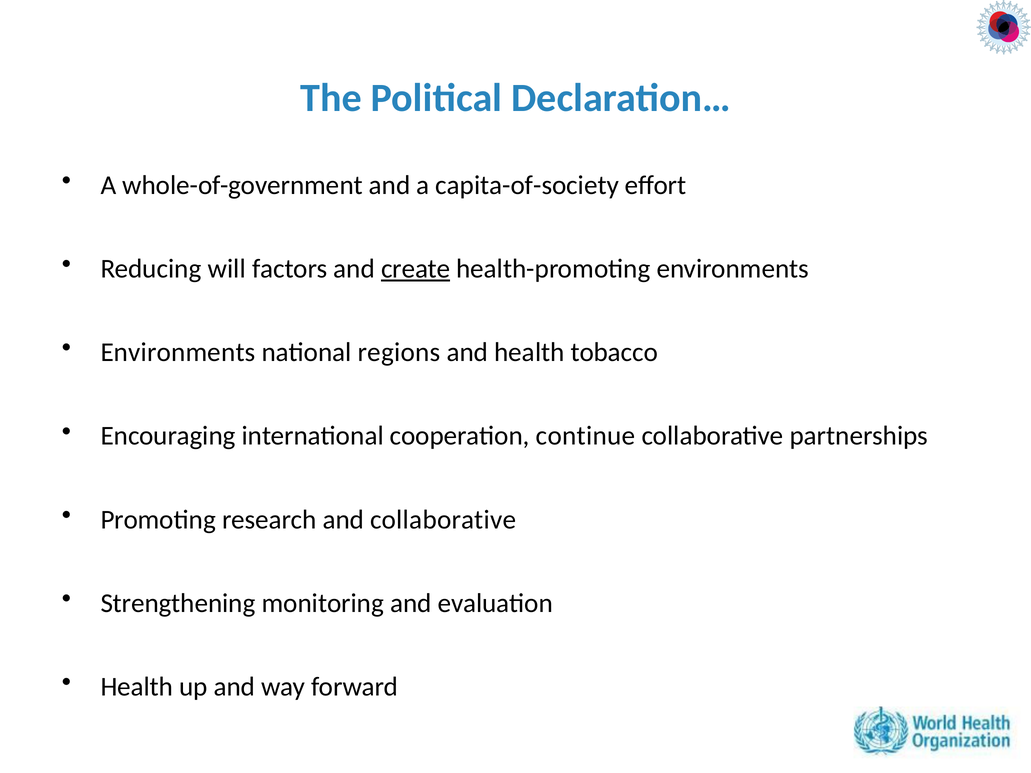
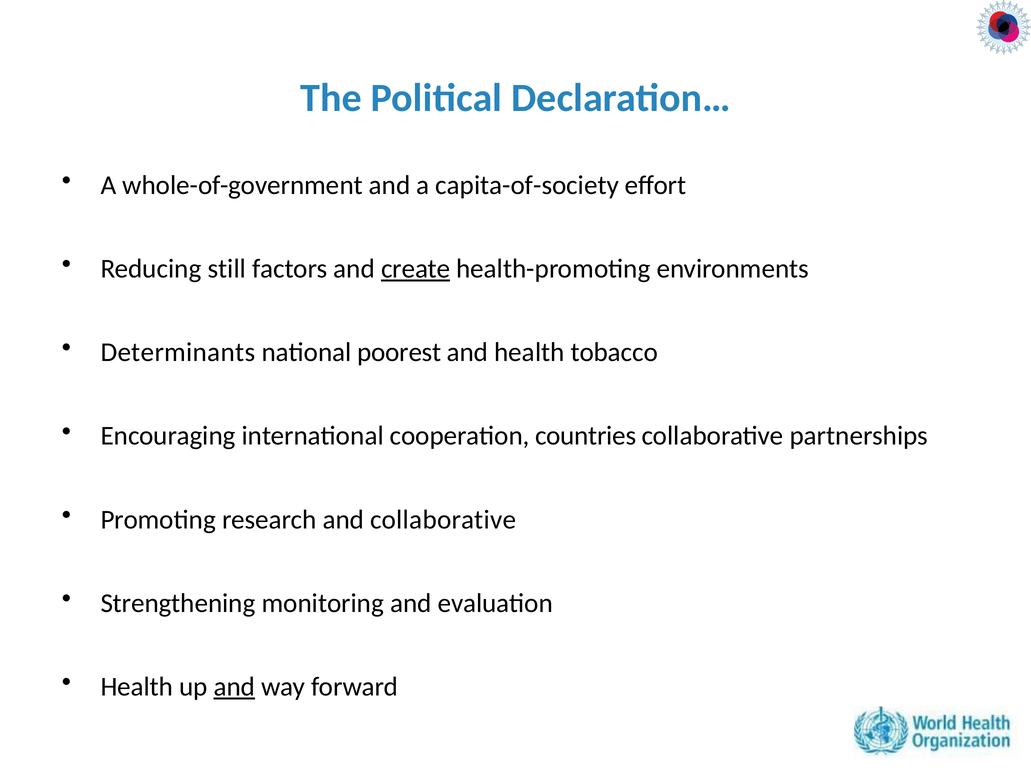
will: will -> still (227, 269)
Environments: Environments -> Determinants (178, 353)
regions: regions -> poorest (399, 353)
continue: continue -> countries (586, 436)
and underline: none -> present (234, 687)
